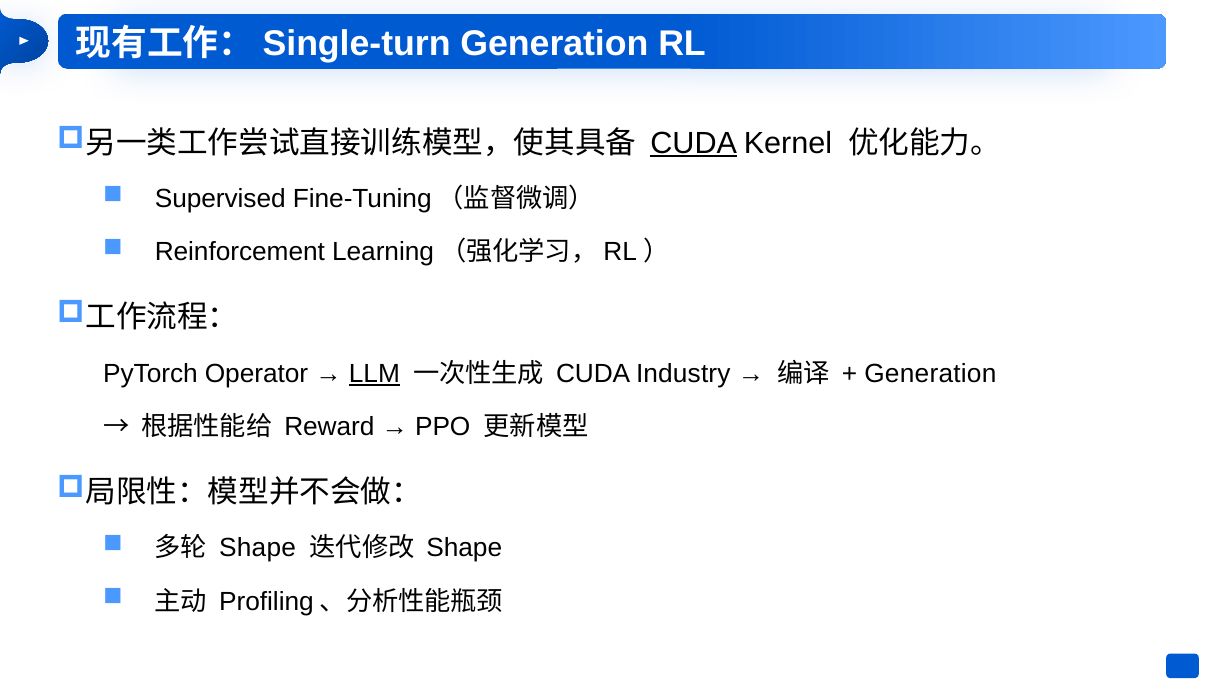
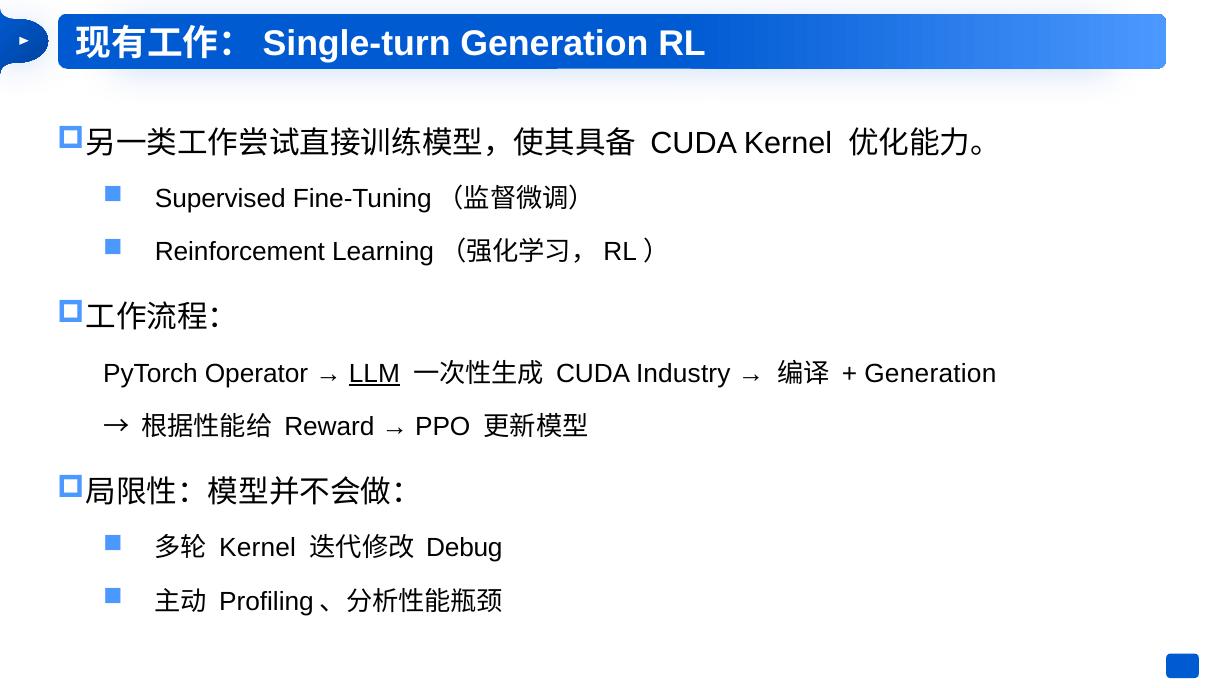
CUDA underline: present -> none (694, 143)
Shape: Shape -> Kernel (258, 548)
Shape: Shape -> Debug (464, 548)
